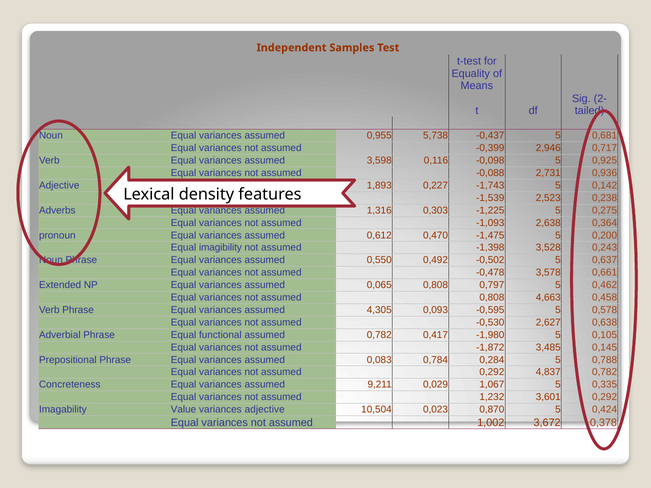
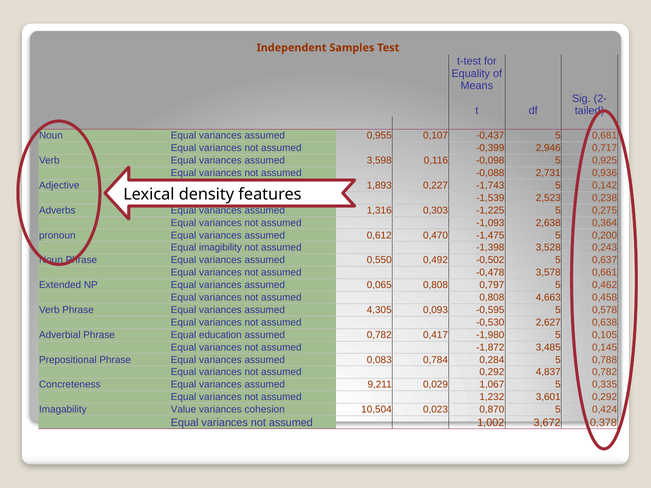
5,738: 5,738 -> 0,107 (436, 136)
functional: functional -> education (220, 335)
variances adjective: adjective -> cohesion (265, 410)
